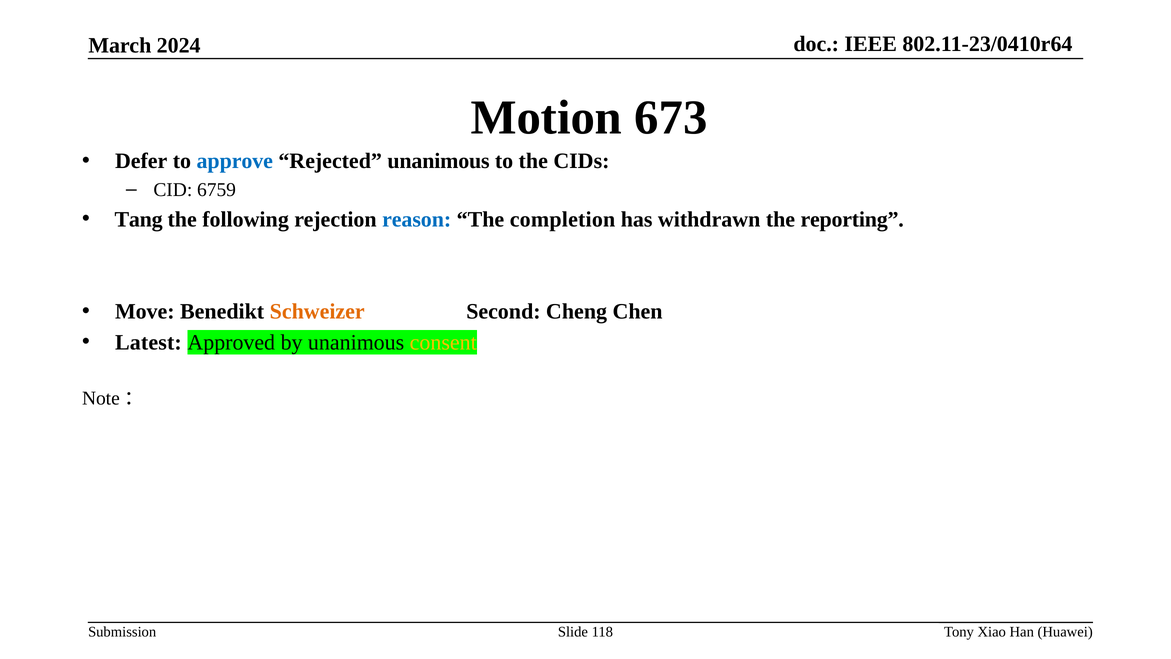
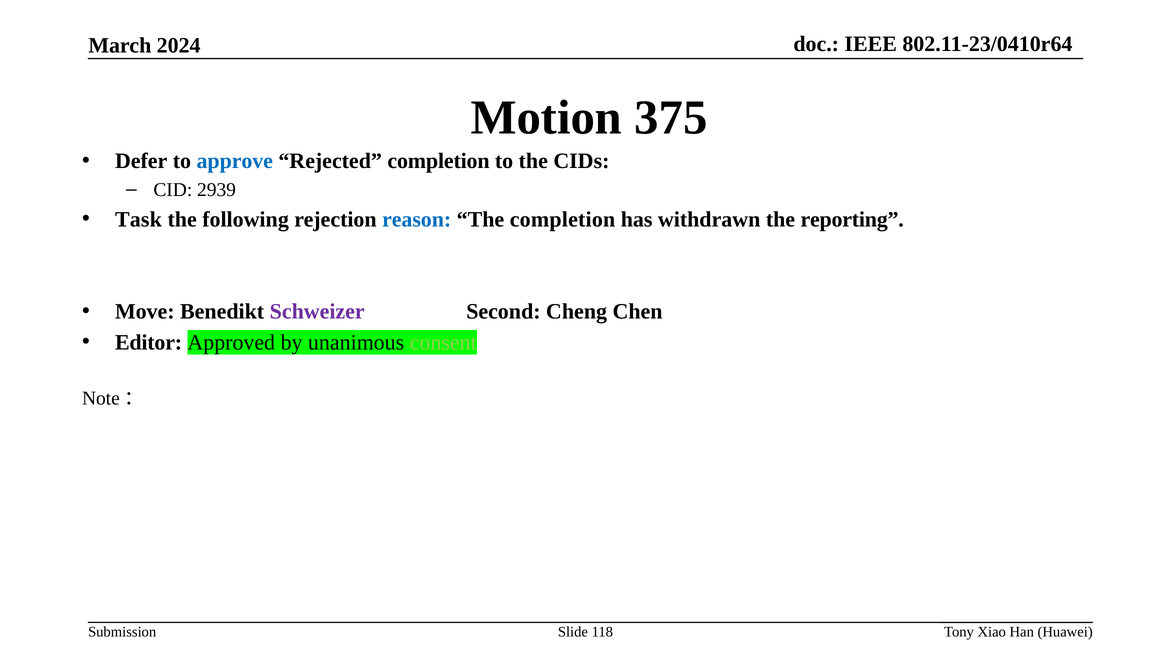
673: 673 -> 375 (671, 118)
Rejected unanimous: unanimous -> completion (439, 161)
6759: 6759 -> 2939 (217, 190)
Tang: Tang -> Task (138, 219)
Schweizer colour: orange -> purple (317, 311)
Latest: Latest -> Editor (149, 342)
consent colour: yellow -> light green (443, 342)
